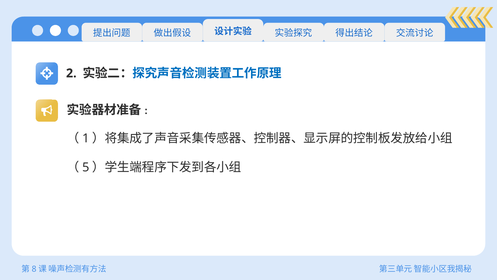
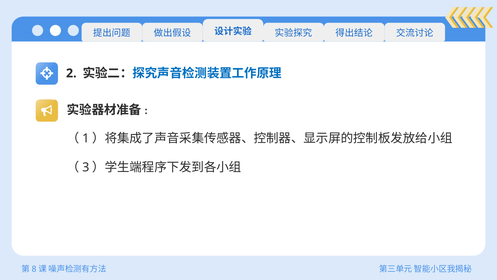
5: 5 -> 3 (86, 167)
